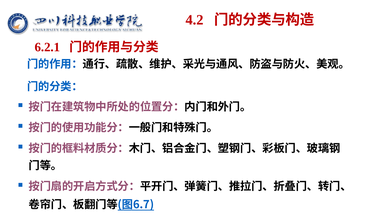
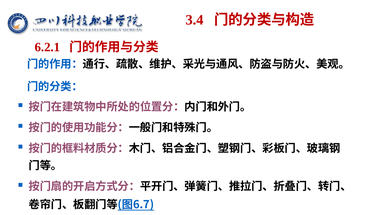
4.2: 4.2 -> 3.4 (194, 20)
